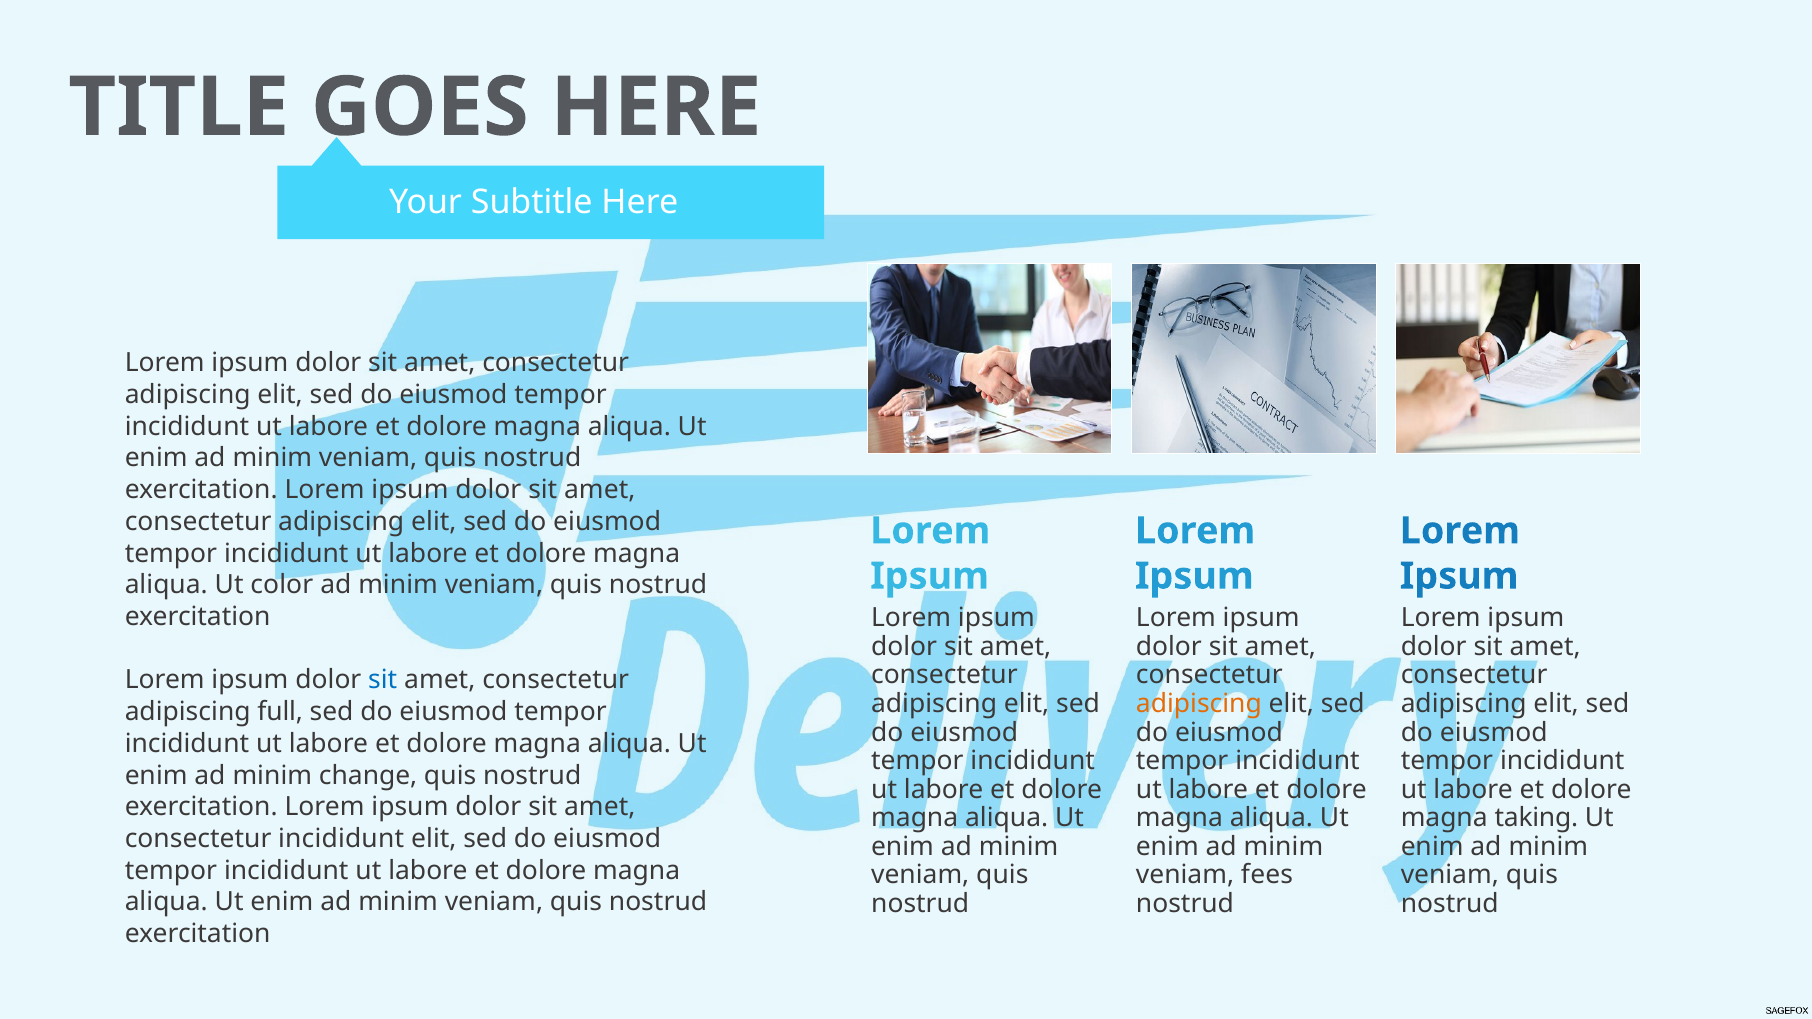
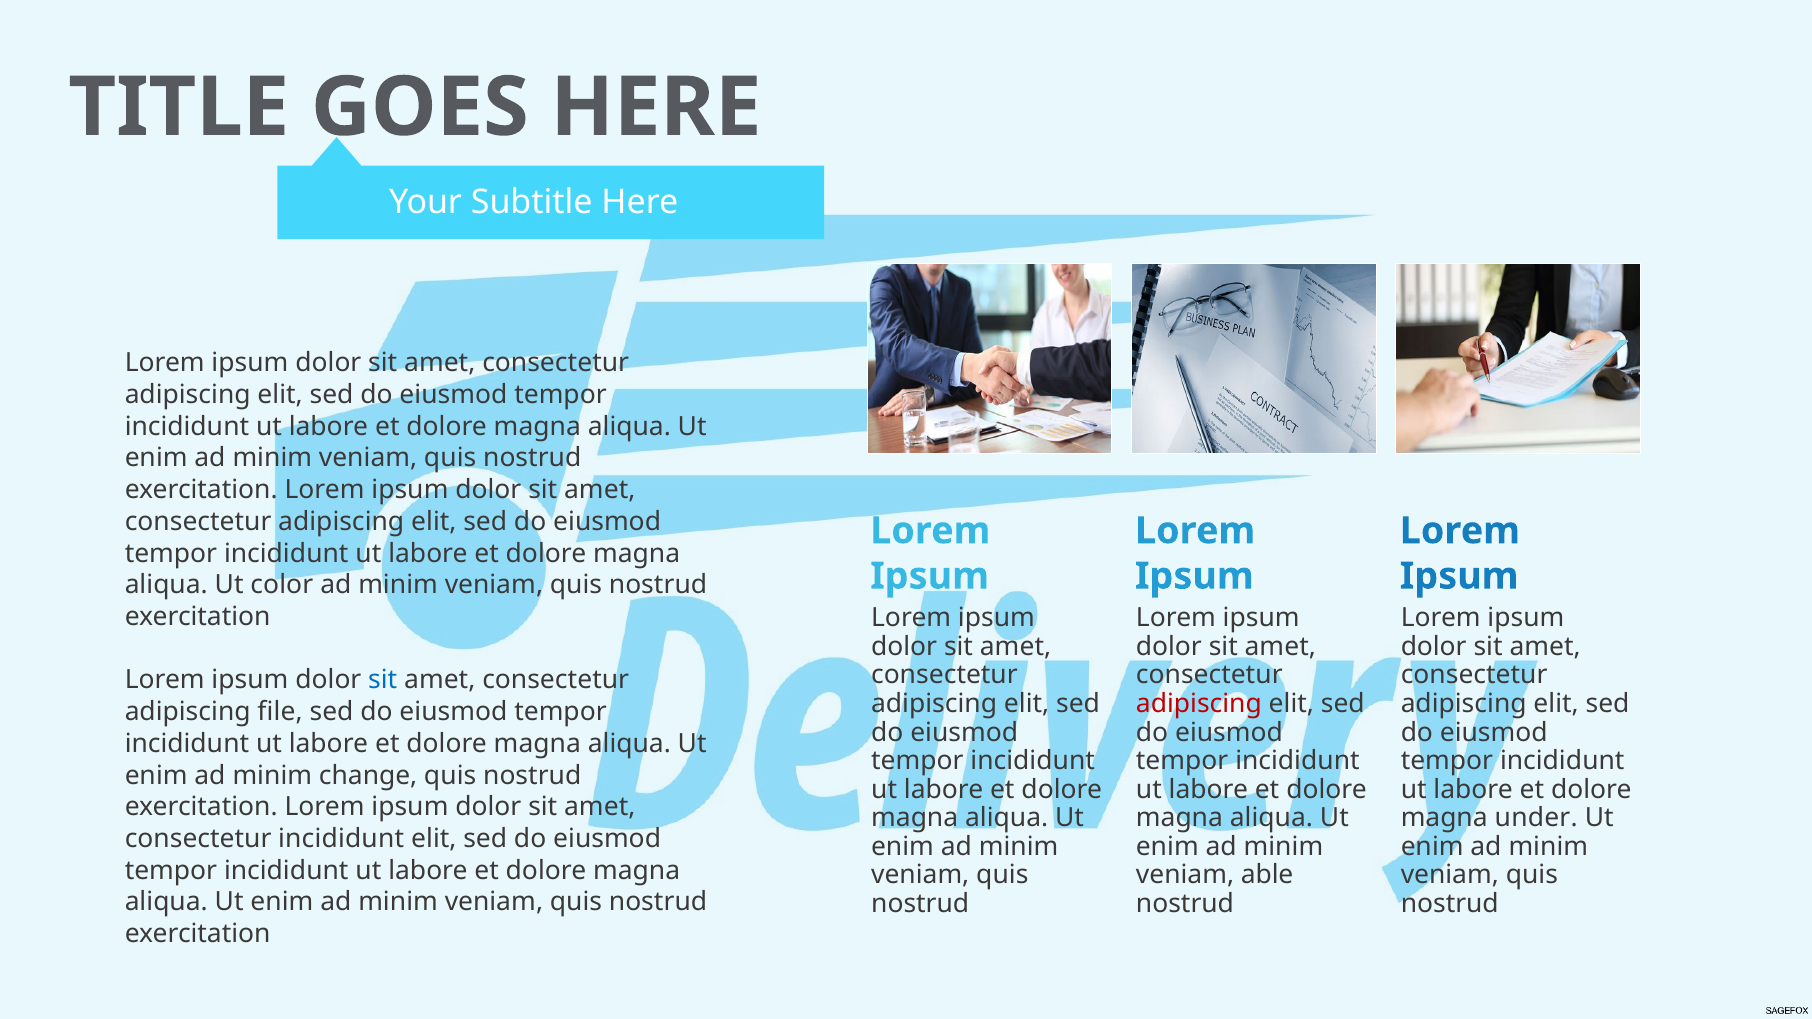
adipiscing colour: orange -> red (1199, 704)
full: full -> file (280, 712)
taking: taking -> under (1536, 818)
fees: fees -> able (1267, 875)
